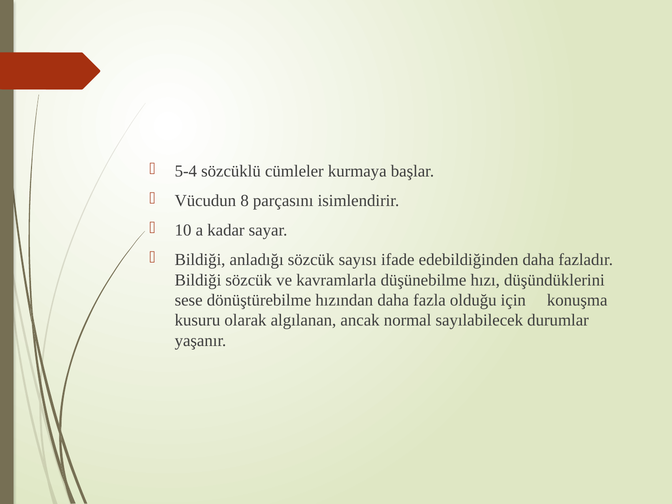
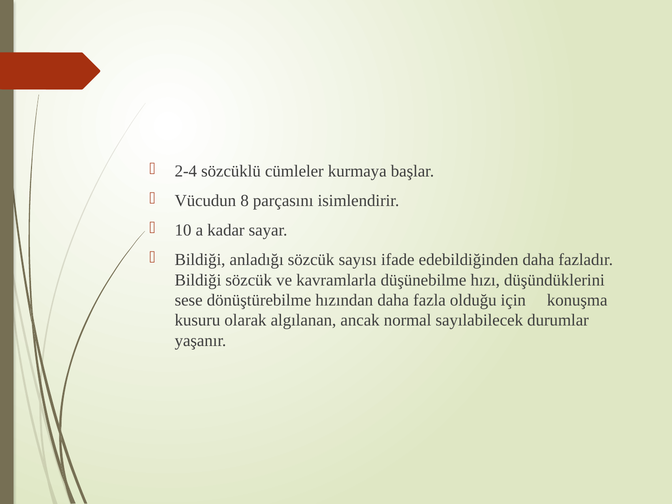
5-4: 5-4 -> 2-4 (186, 171)
